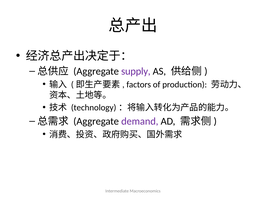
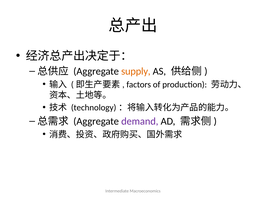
supply colour: purple -> orange (136, 71)
